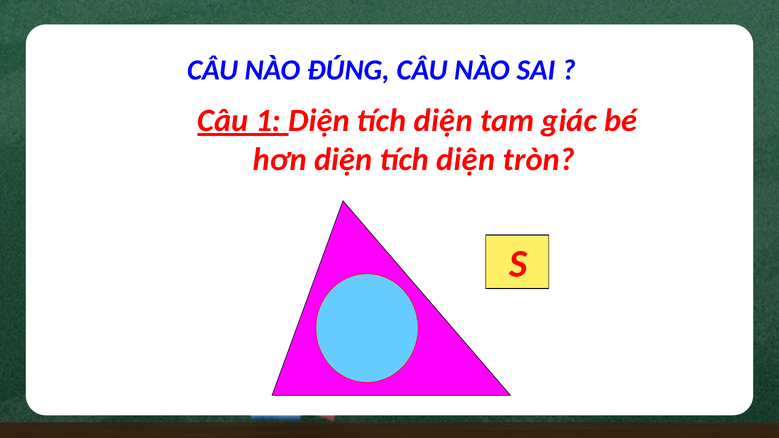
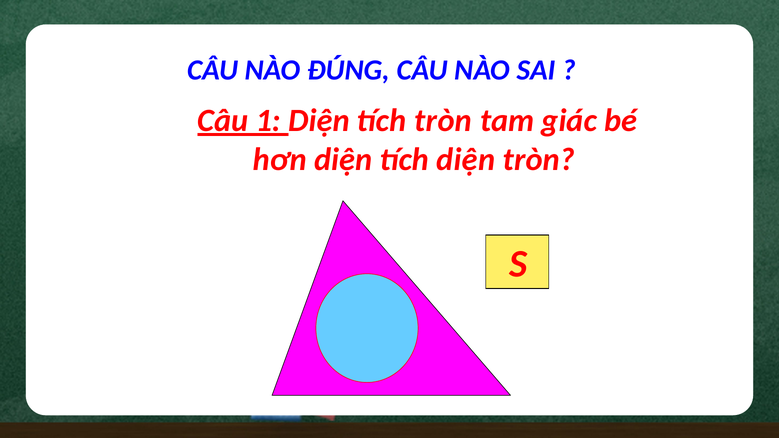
diện: diện -> tròn (443, 121)
